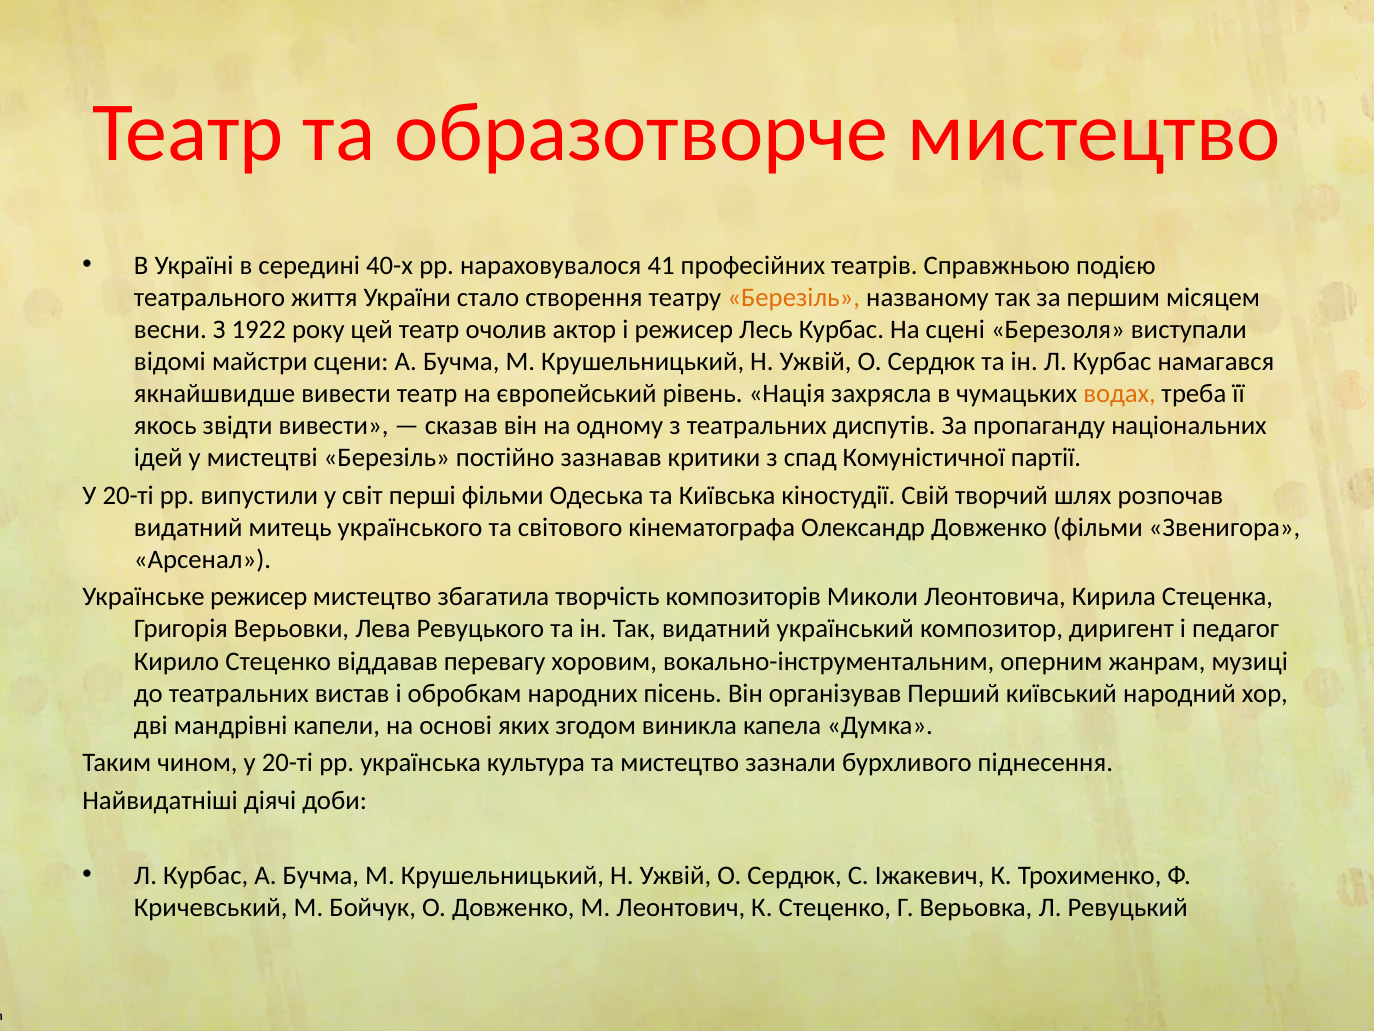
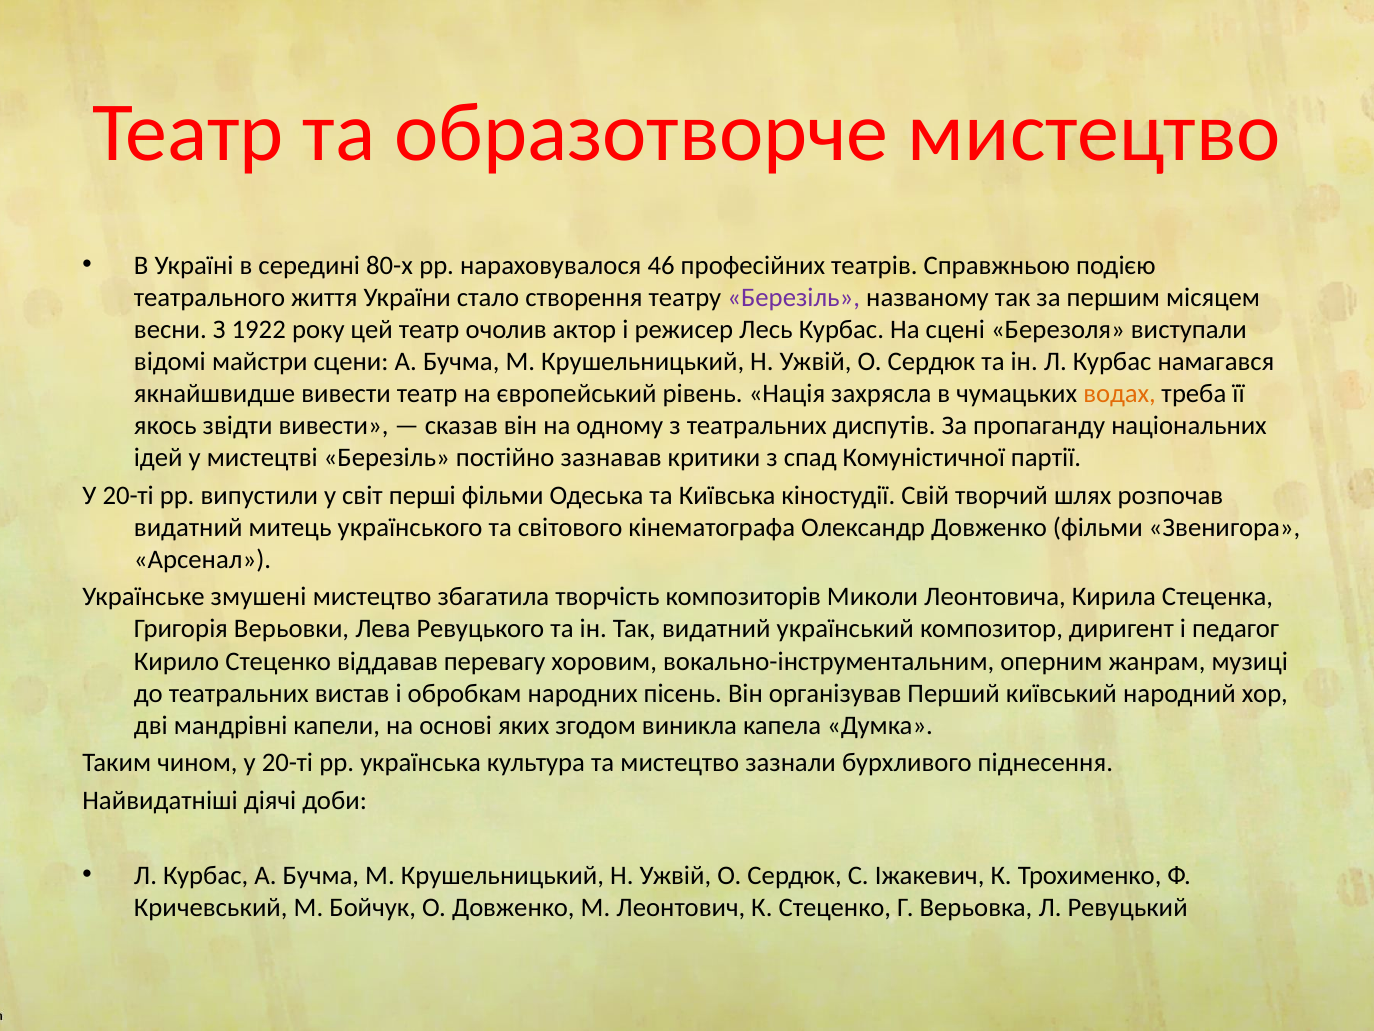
40-х: 40-х -> 80-х (389, 265)
41: 41 -> 46 (661, 265)
Березіль colour: orange -> purple (794, 297)
Українське режисер: режисер -> змушені (258, 597)
